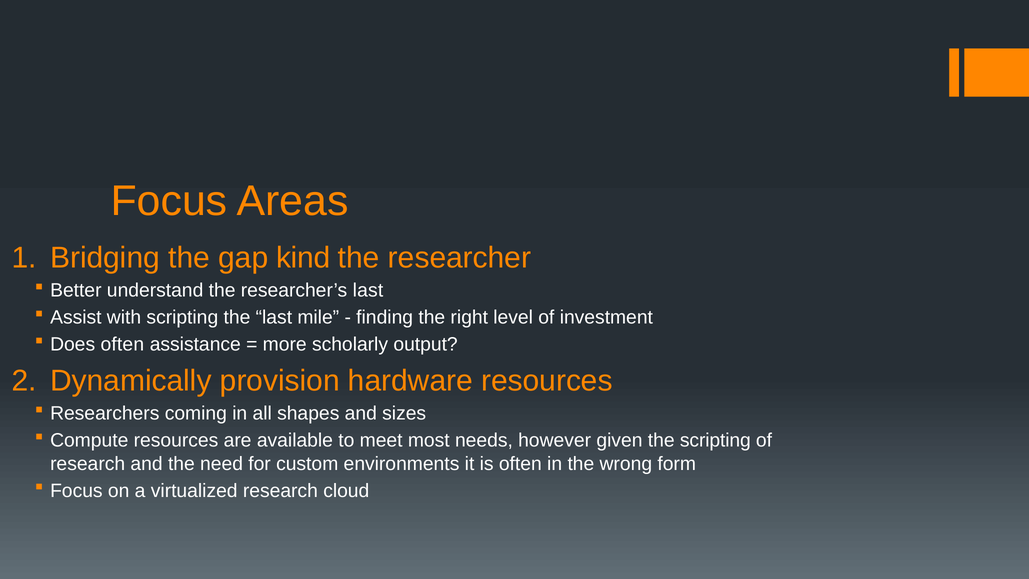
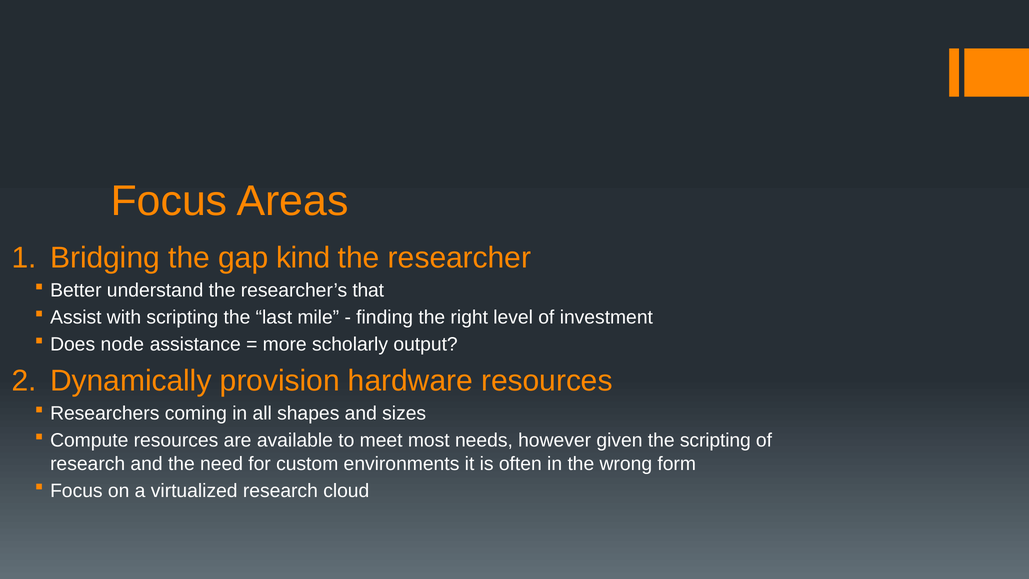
researcher’s last: last -> that (368, 290)
Does often: often -> node (122, 344)
